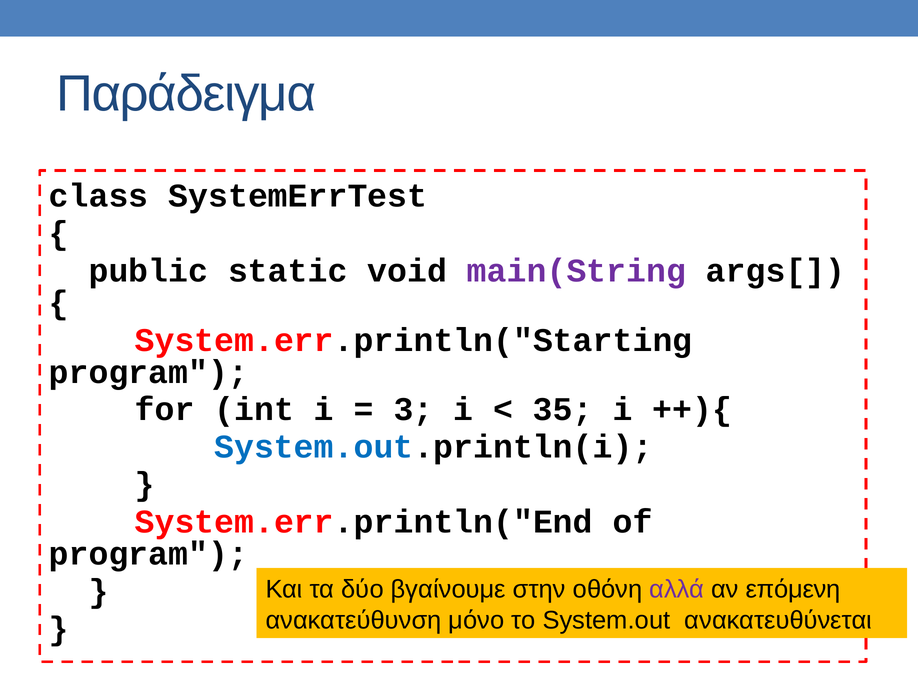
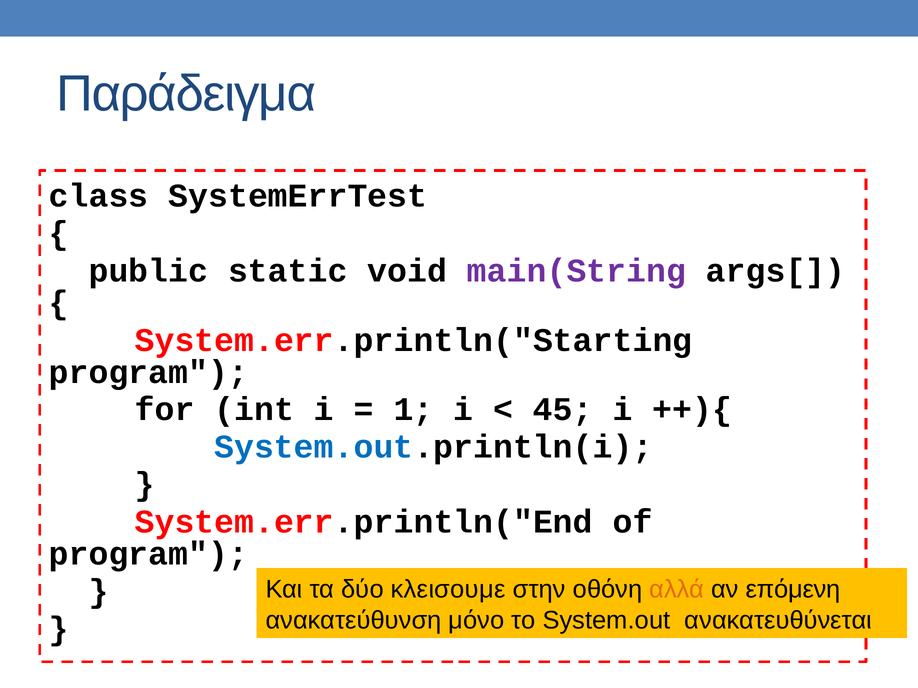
3: 3 -> 1 (413, 410)
35: 35 -> 45 (563, 410)
βγαίνουμε: βγαίνουμε -> κλεισουμε (448, 590)
αλλά colour: purple -> orange (677, 590)
